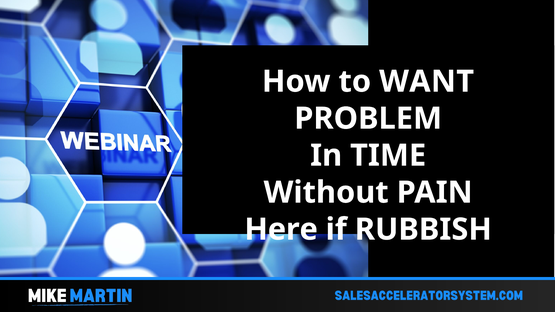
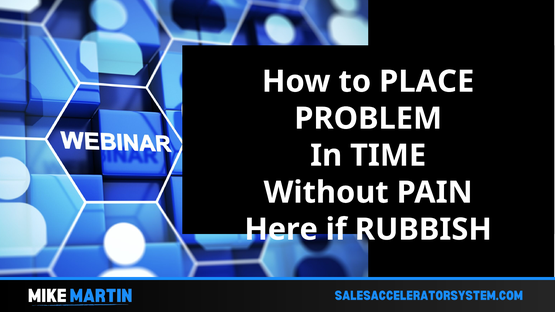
WANT: WANT -> PLACE (427, 82)
